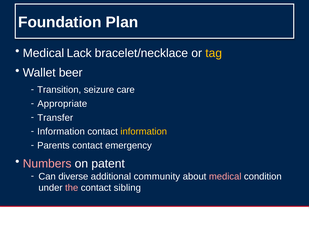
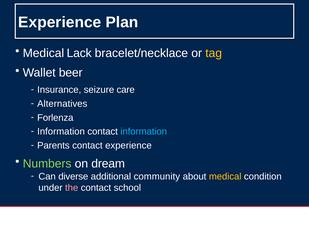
Foundation: Foundation -> Experience (60, 22)
Transition: Transition -> Insurance (59, 90)
Appropriate: Appropriate -> Alternatives (62, 104)
Transfer: Transfer -> Forlenza (55, 118)
information colour: yellow -> light blue (144, 131)
contact emergency: emergency -> experience (128, 145)
Numbers colour: pink -> light green (47, 164)
patent: patent -> dream (108, 164)
medical colour: pink -> yellow (225, 176)
sibling: sibling -> school (127, 188)
